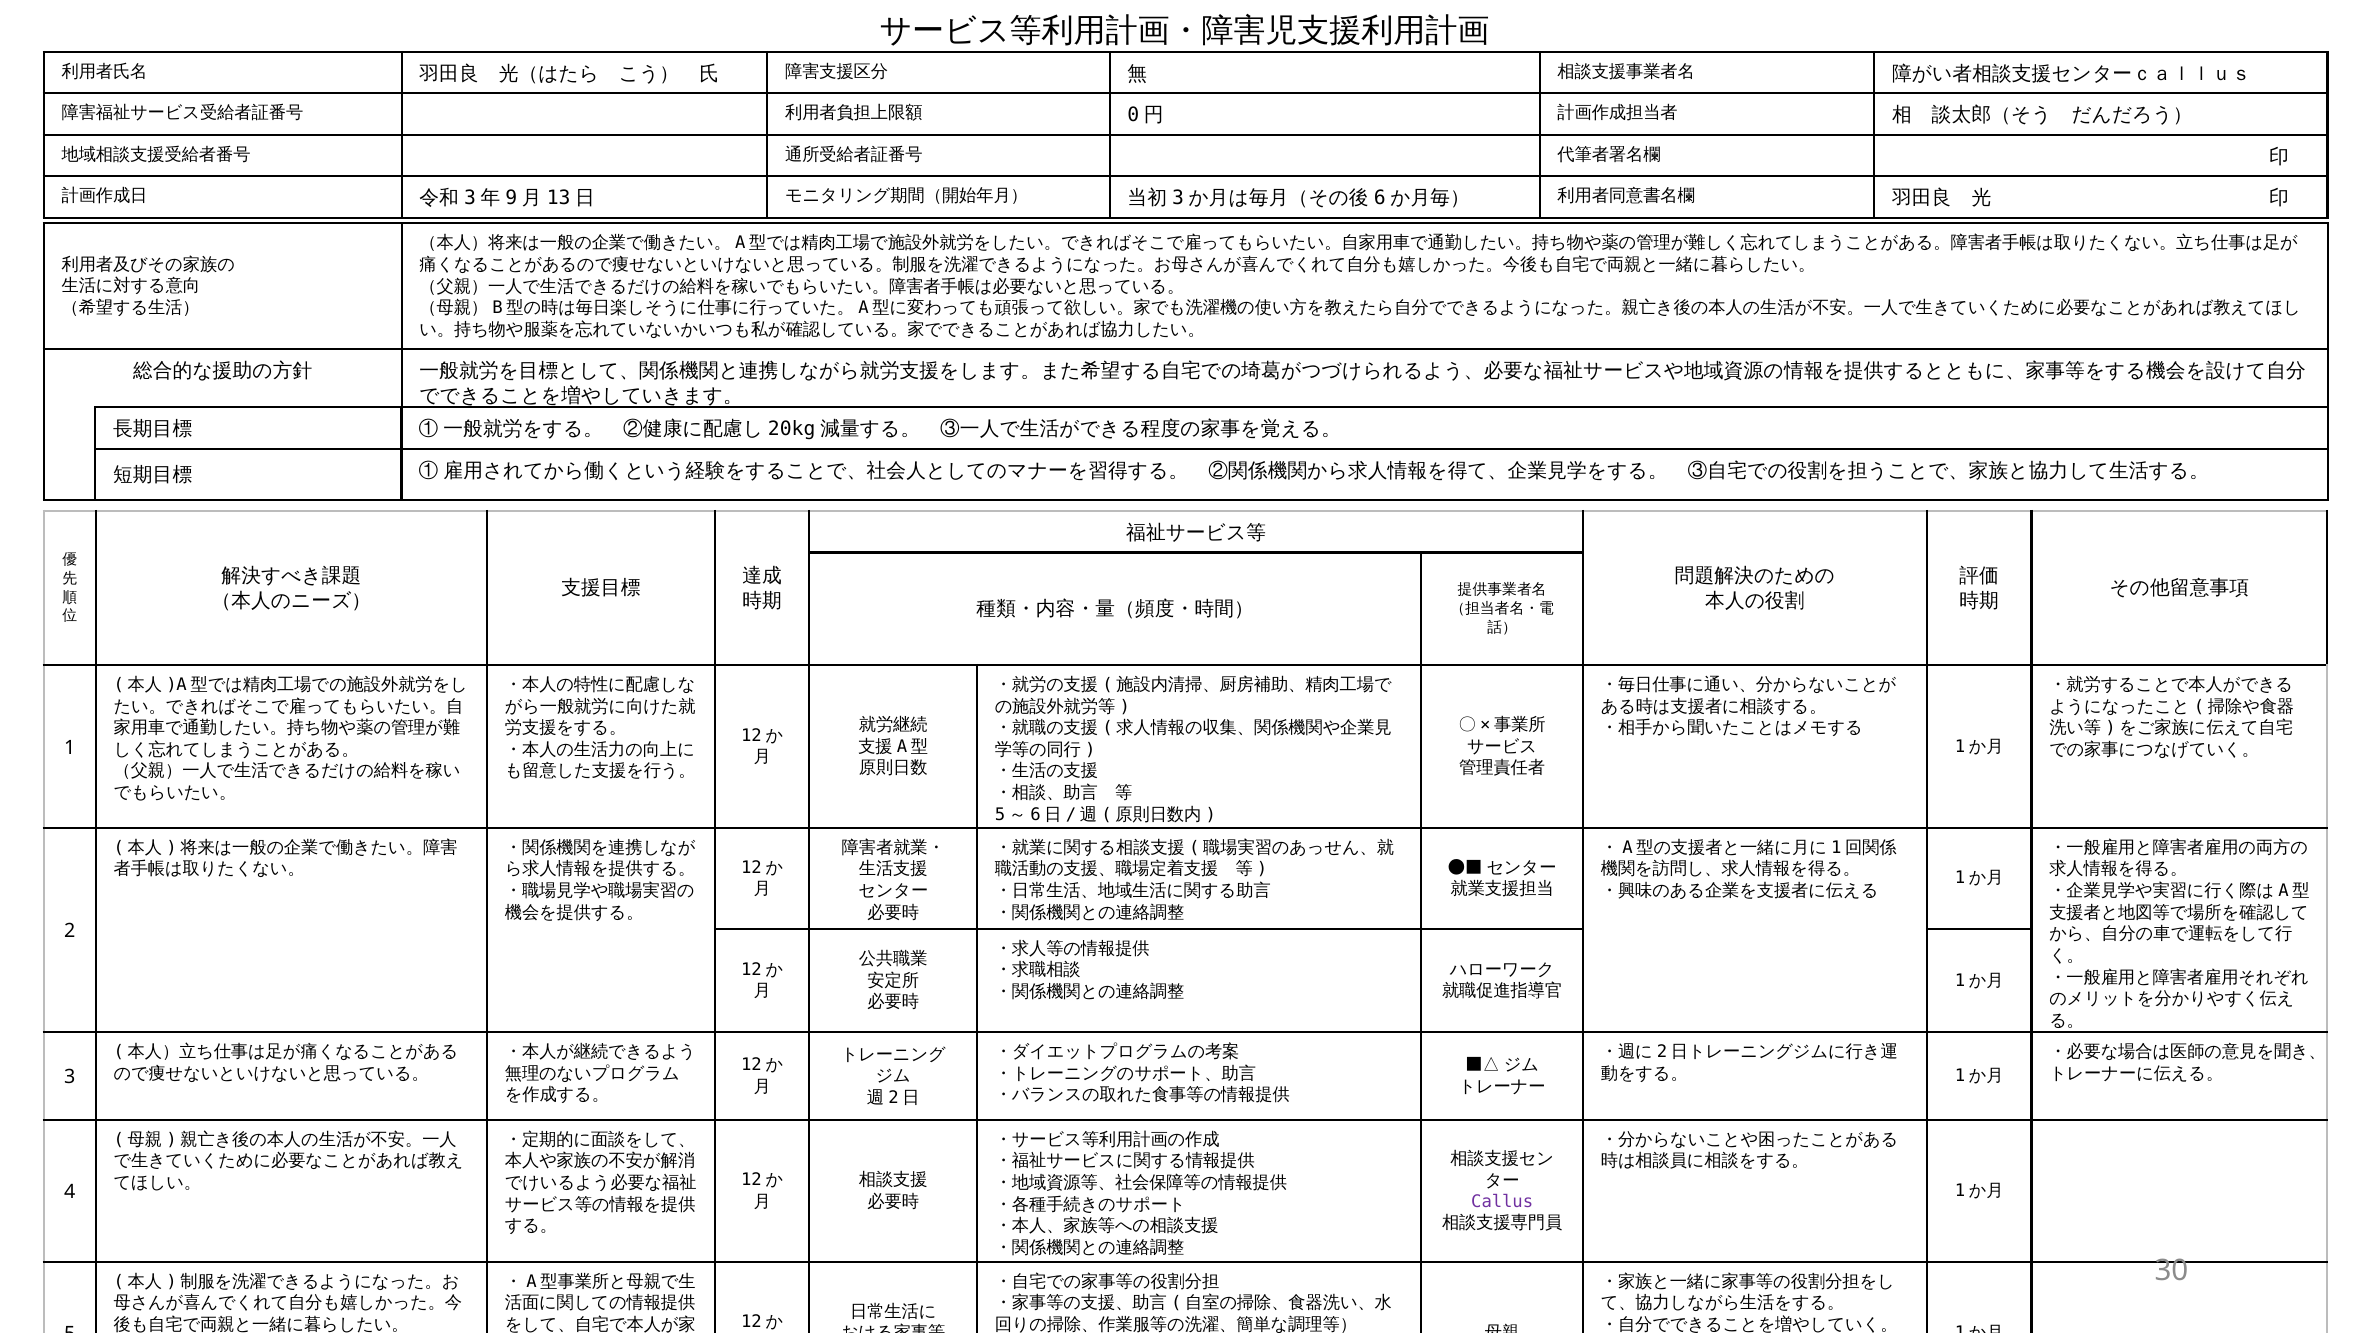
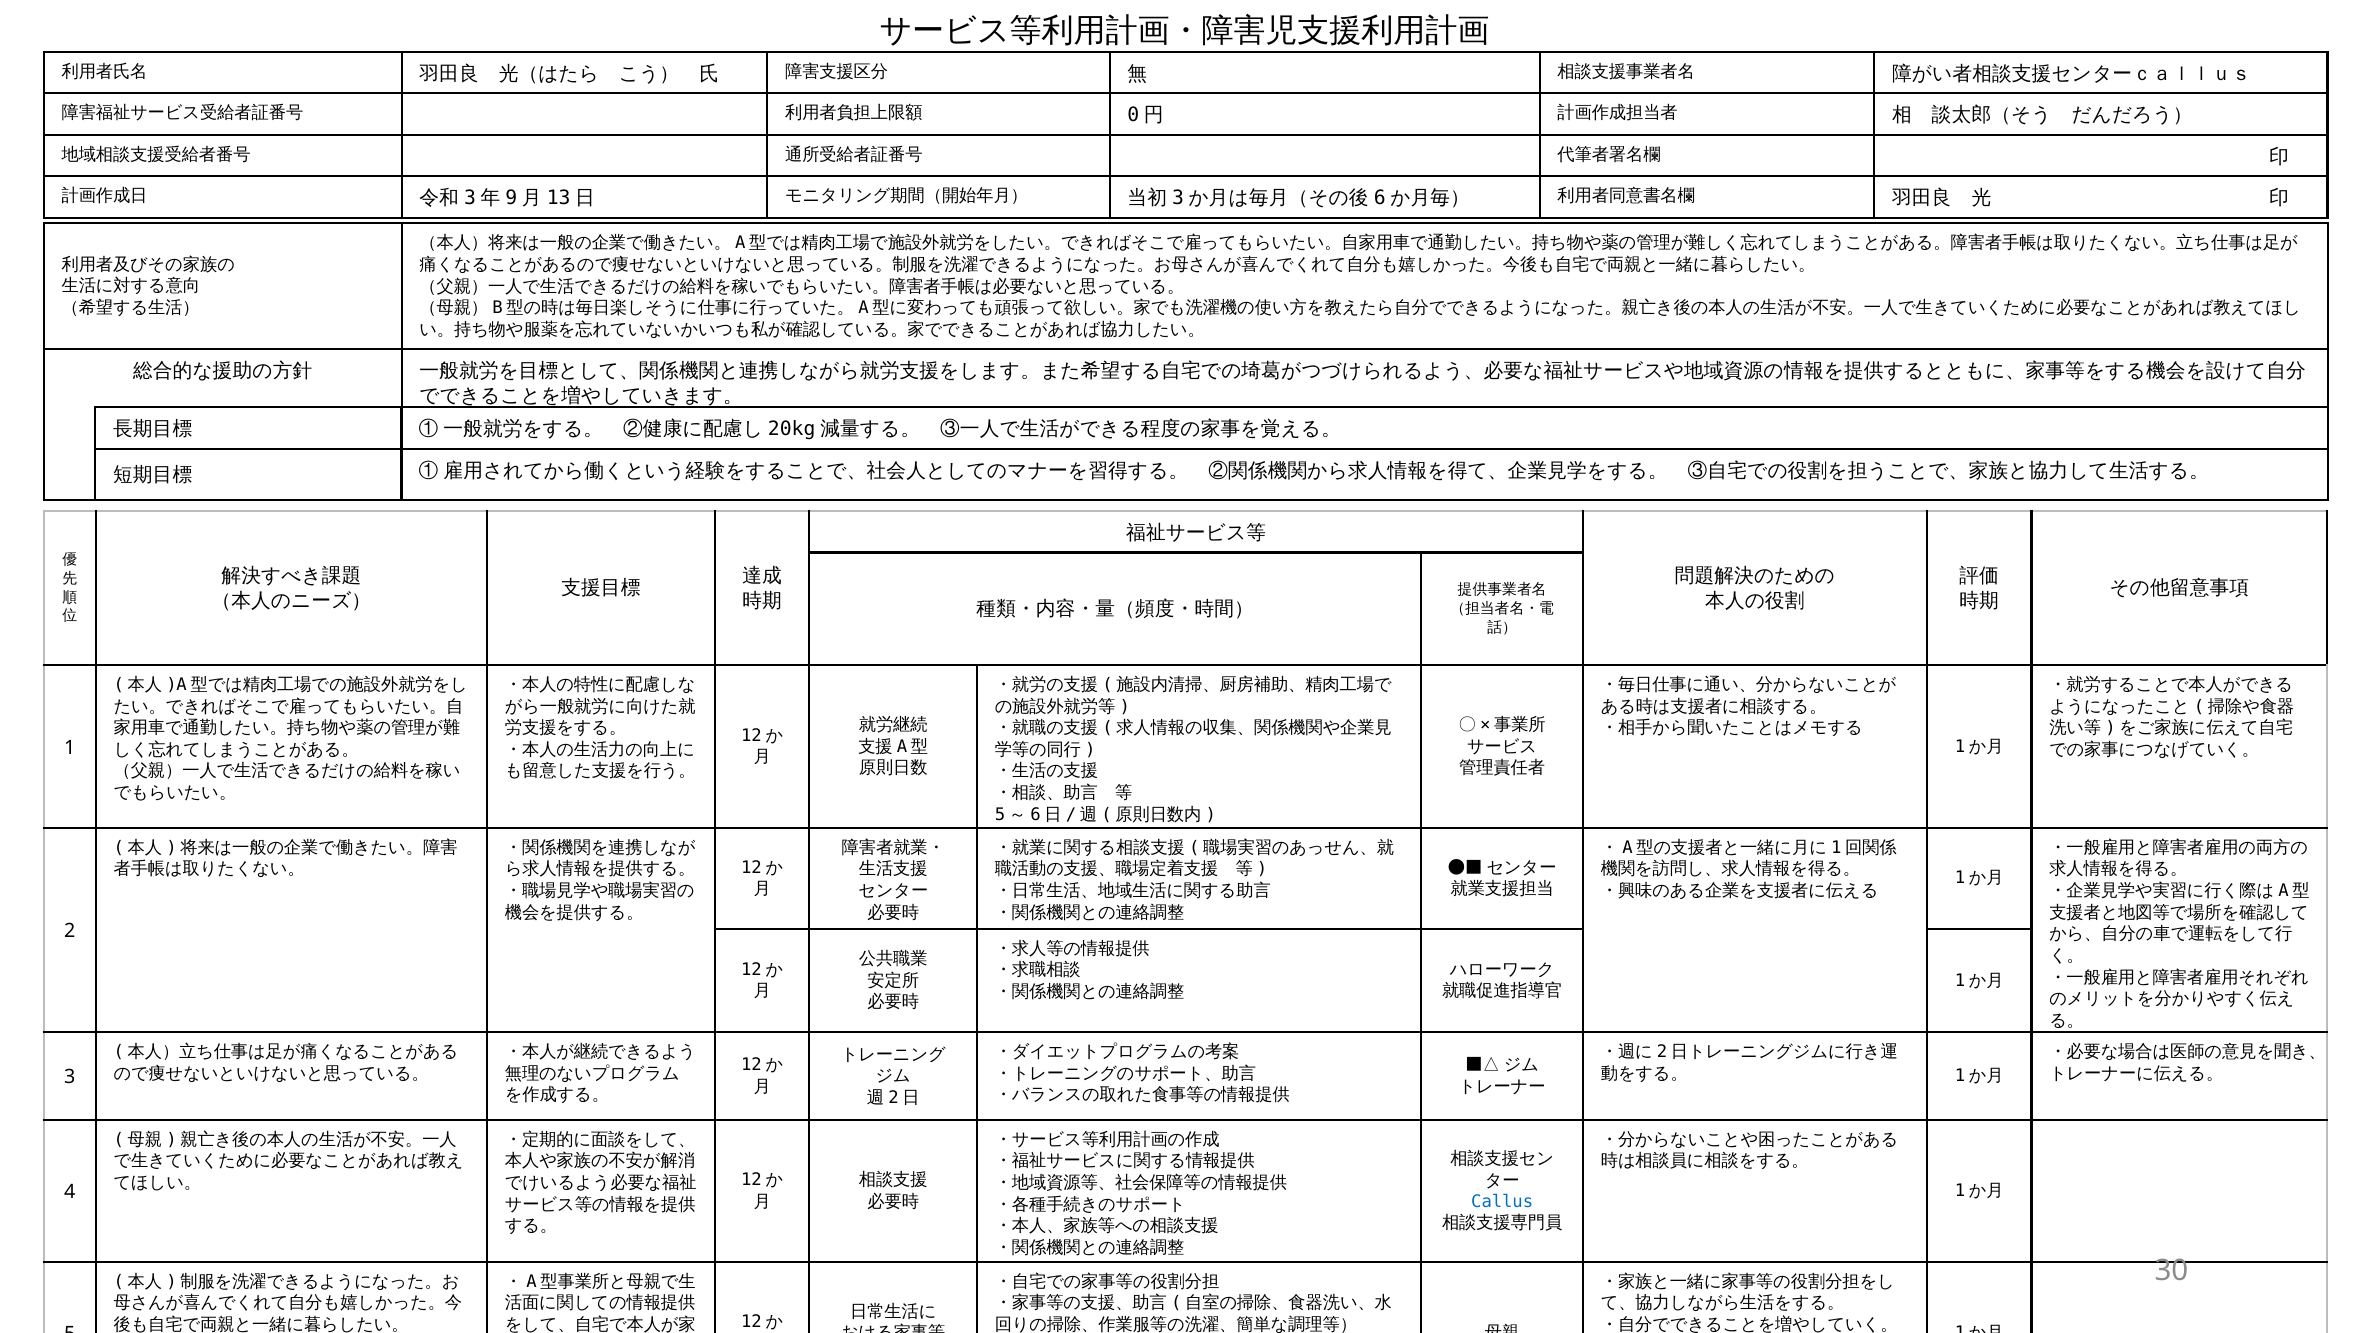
Callus colour: purple -> blue (1502, 1201)
